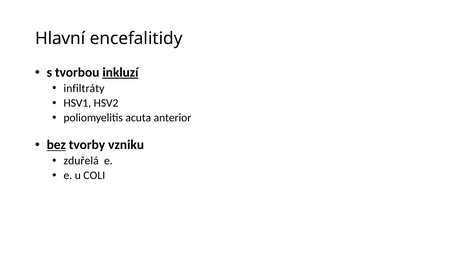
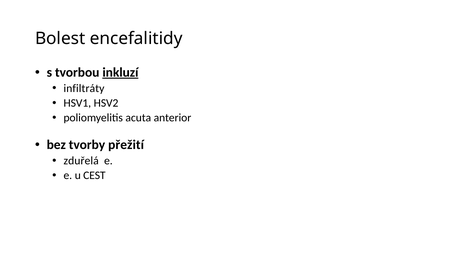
Hlavní: Hlavní -> Bolest (60, 39)
bez underline: present -> none (56, 145)
vzniku: vzniku -> přežití (126, 145)
COLI: COLI -> CEST (94, 176)
